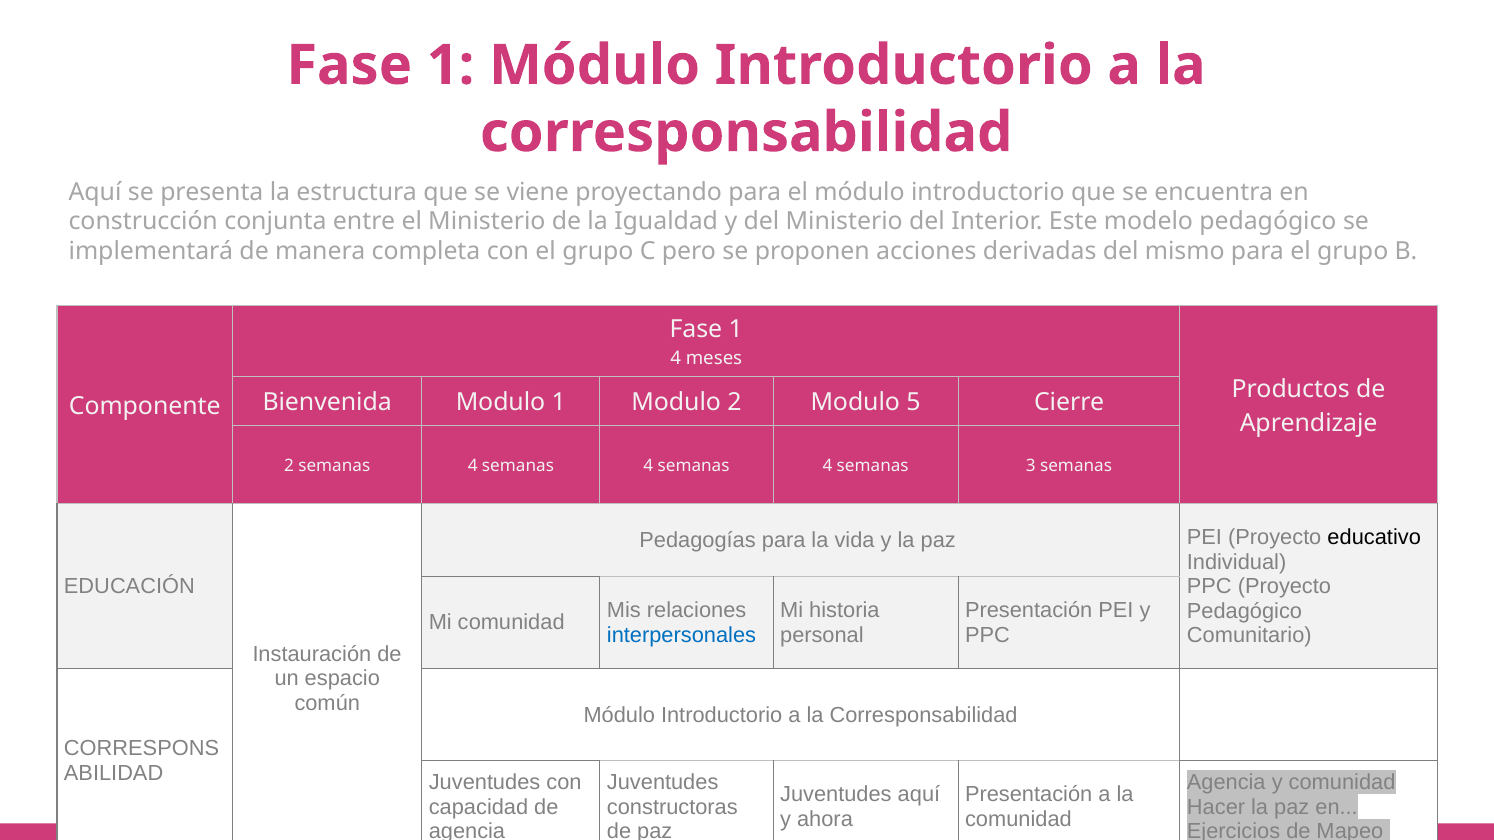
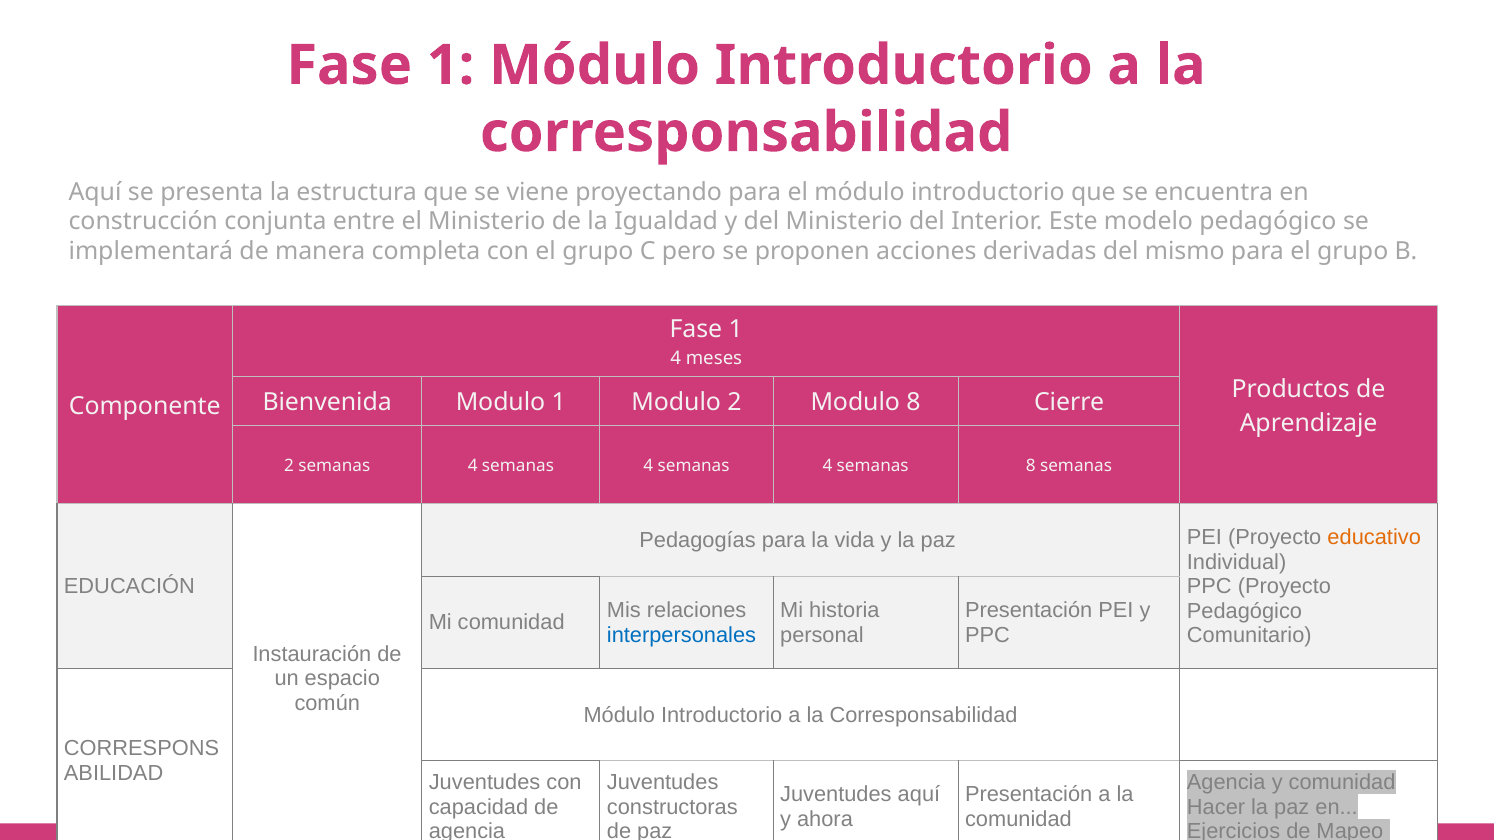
Modulo 5: 5 -> 8 (914, 402)
semanas 3: 3 -> 8 (1031, 466)
educativo colour: black -> orange (1374, 538)
